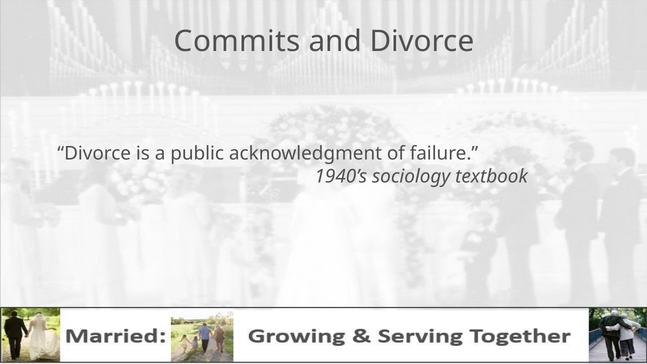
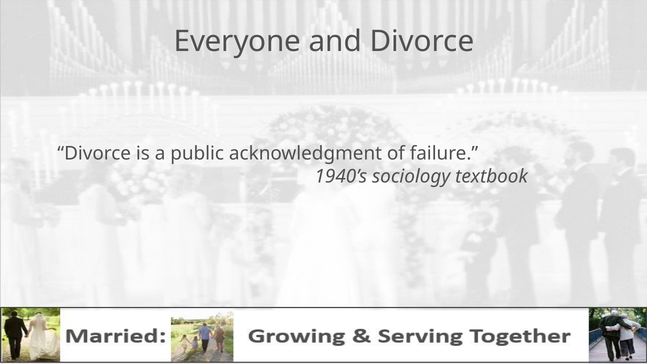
Commits: Commits -> Everyone (237, 42)
